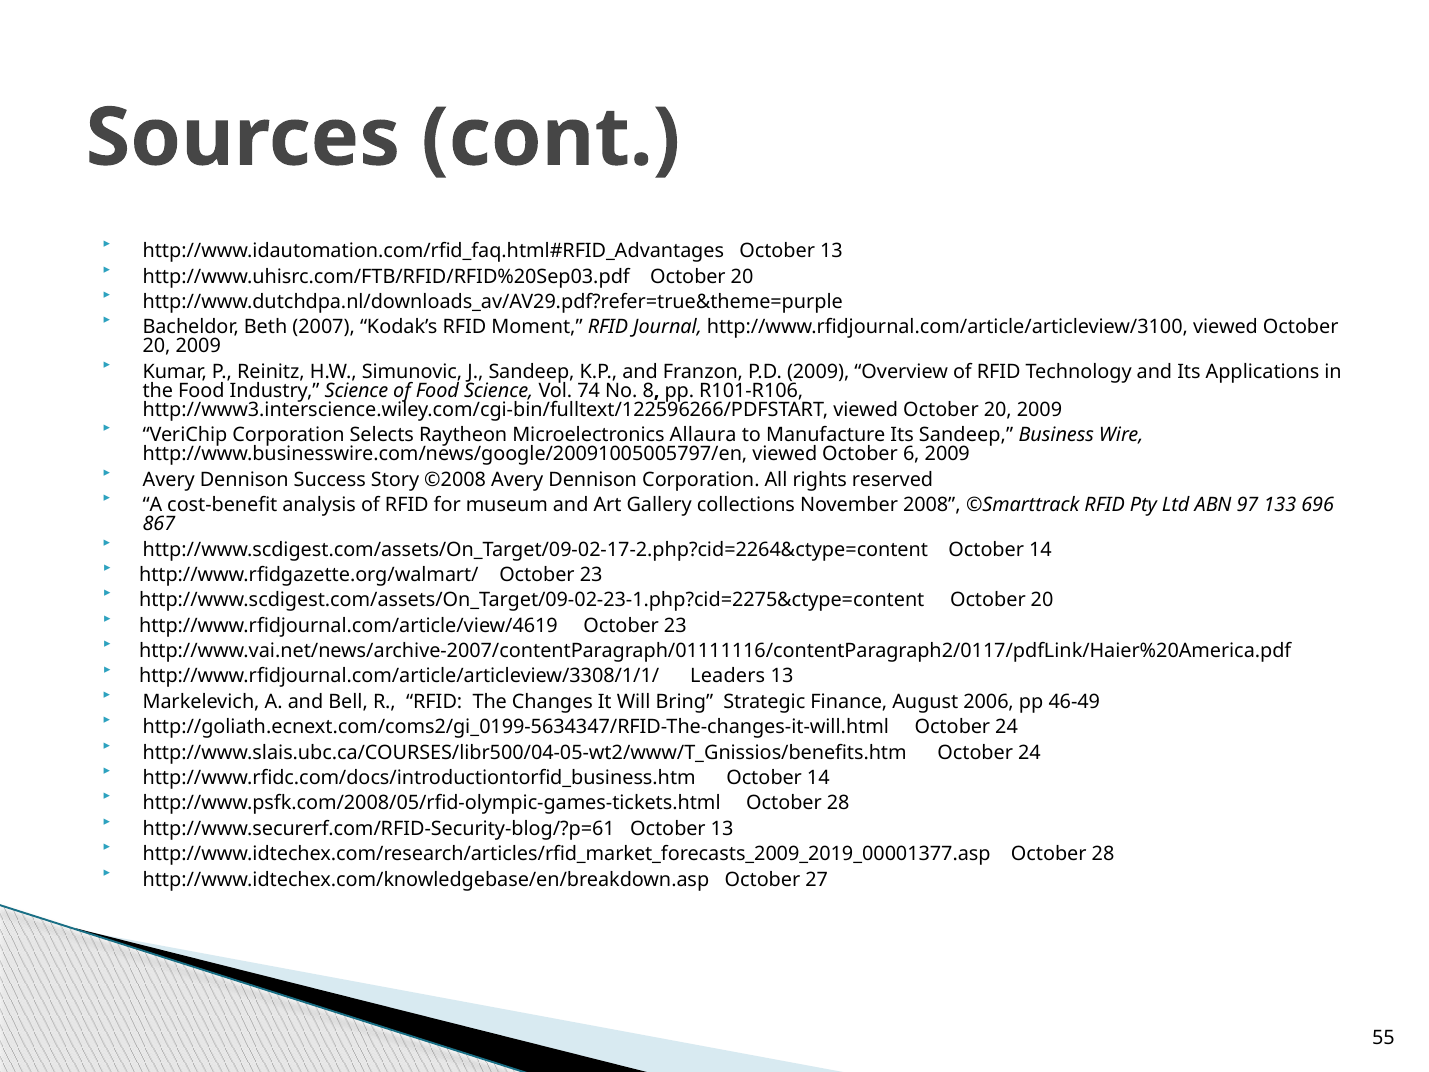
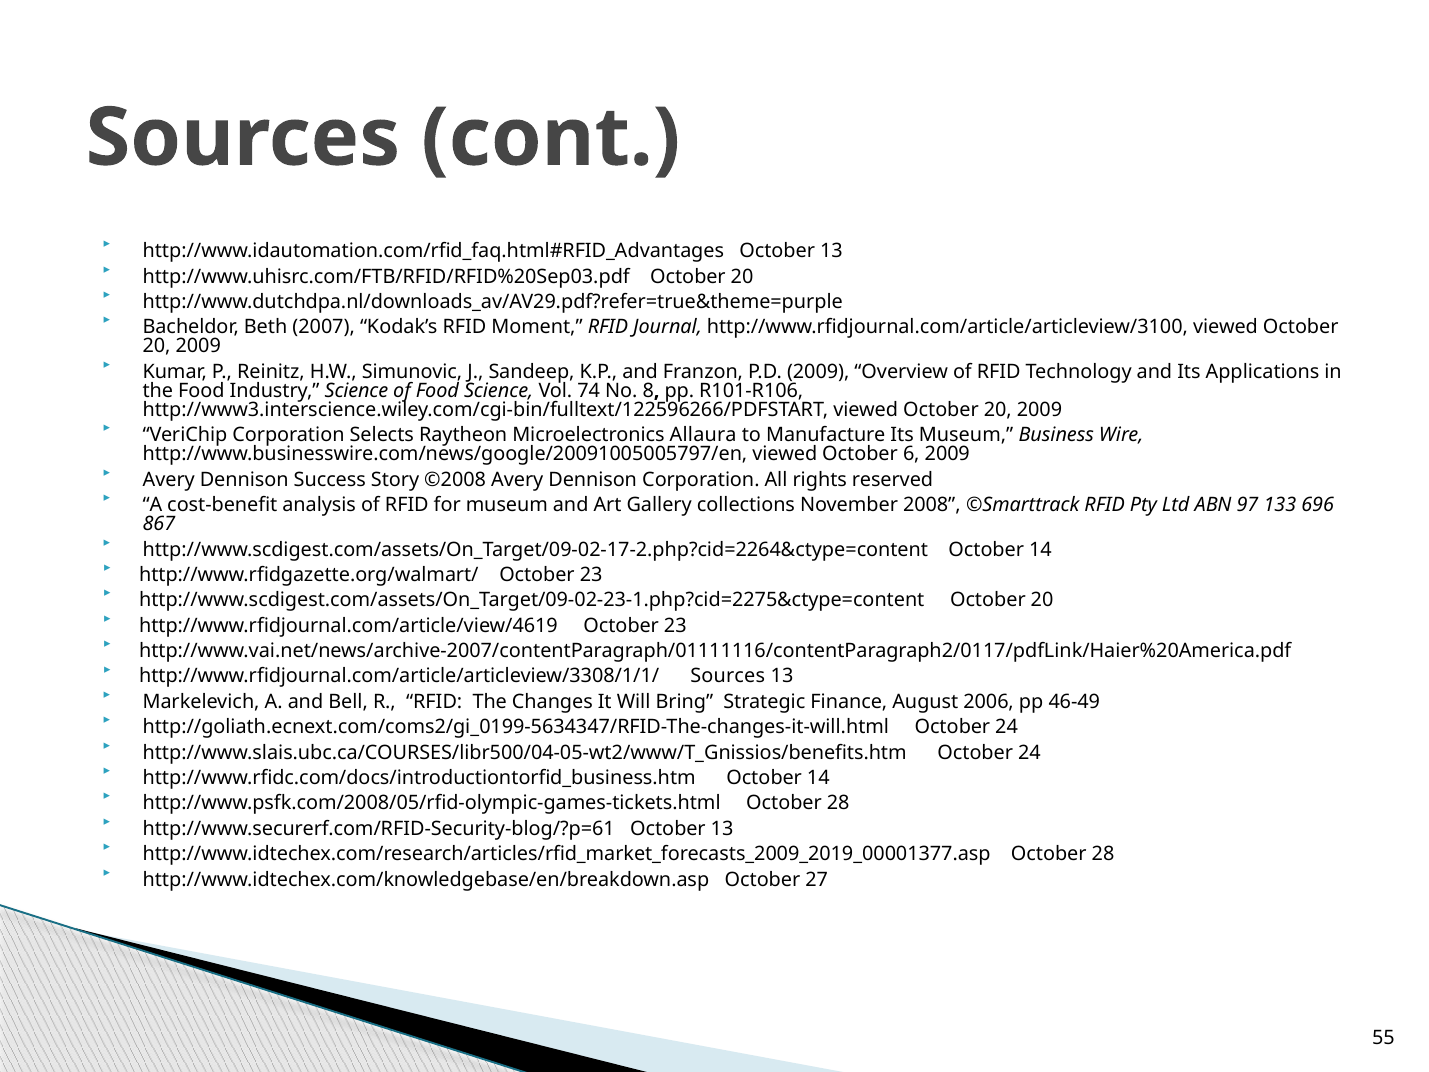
Its Sandeep: Sandeep -> Museum (966, 435)
http://www.rfidjournal.com/article/articleview/3308/1/1/ Leaders: Leaders -> Sources (728, 676)
